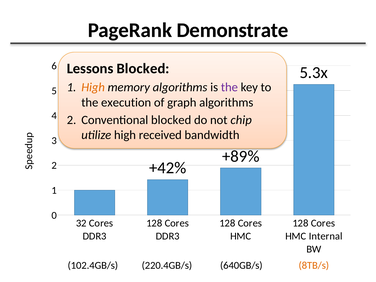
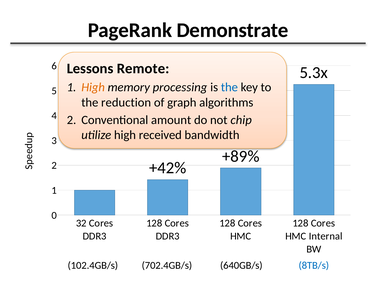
Lessons Blocked: Blocked -> Remote (143, 69)
memory algorithms: algorithms -> processing (180, 87)
the colour: purple -> blue (229, 87)
execution: execution -> reduction (126, 102)
Conventional blocked: blocked -> amount (171, 120)
220.4GB/s: 220.4GB/s -> 702.4GB/s (167, 265)
8TB/s colour: orange -> blue (314, 265)
